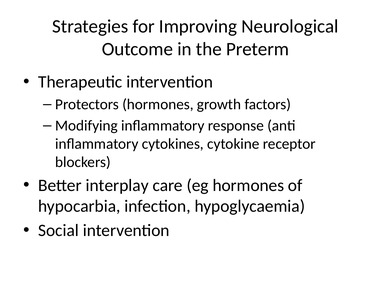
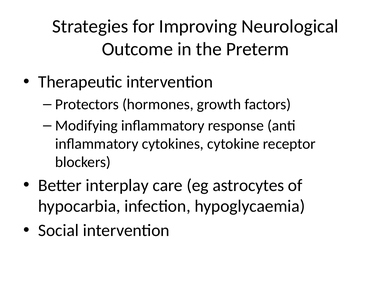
eg hormones: hormones -> astrocytes (248, 185)
